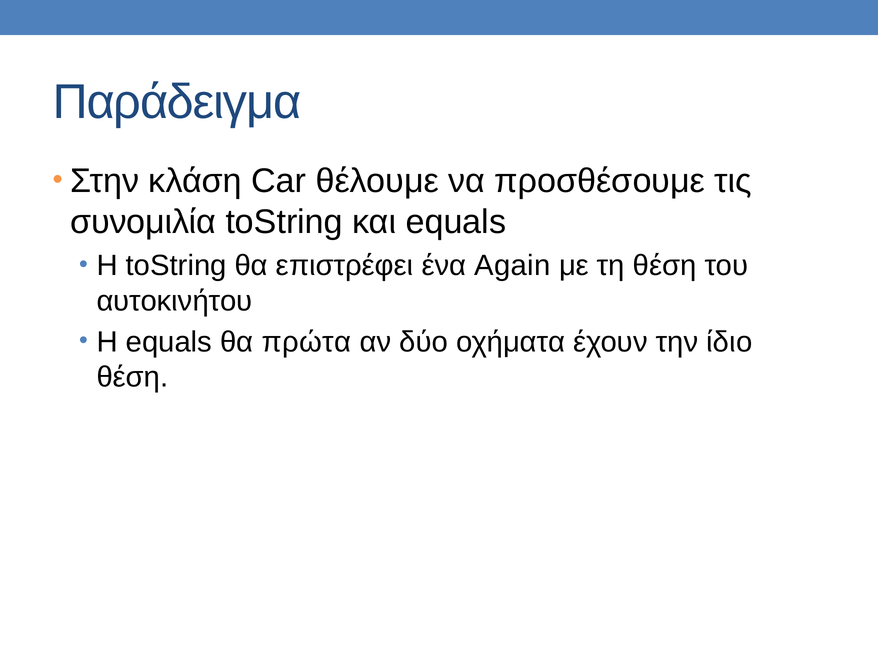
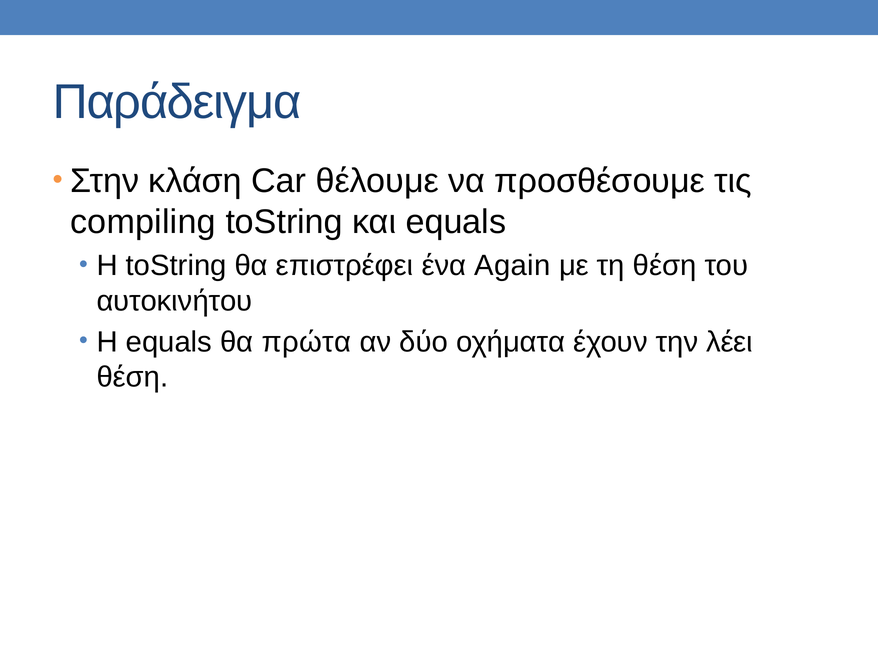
συνομιλία: συνομιλία -> compiling (143, 222)
ίδιο: ίδιο -> λέει (730, 342)
